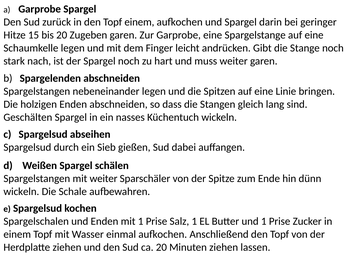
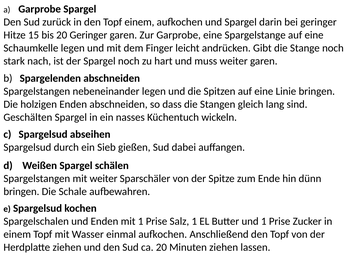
20 Zugeben: Zugeben -> Geringer (88, 35)
wickeln: wickeln -> bringen (21, 191)
